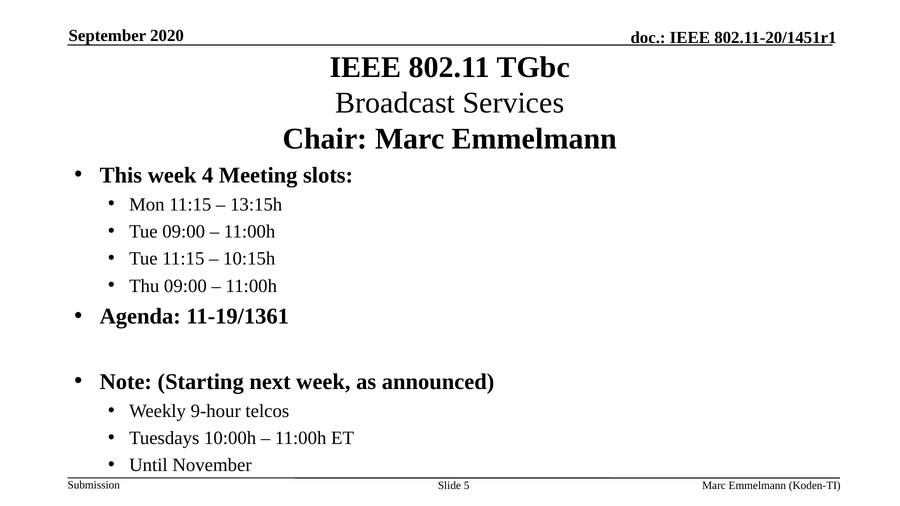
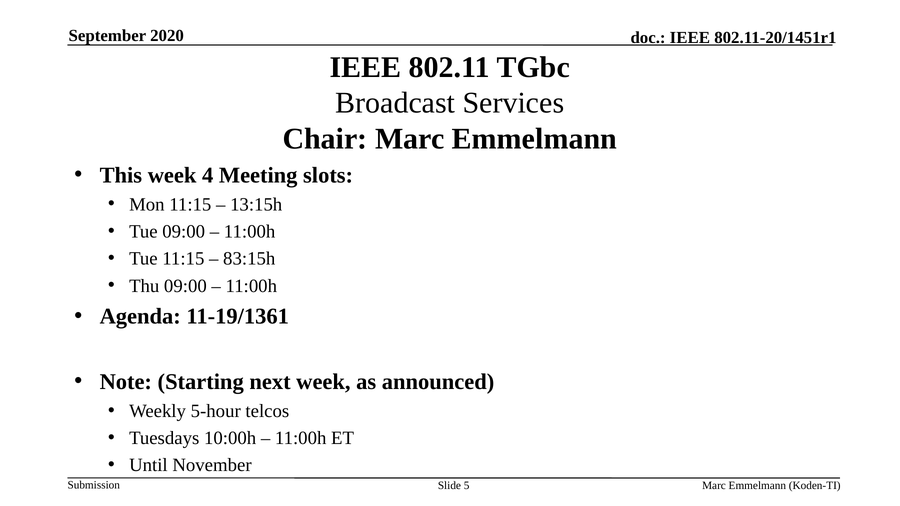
10:15h: 10:15h -> 83:15h (249, 259)
9-hour: 9-hour -> 5-hour (216, 411)
